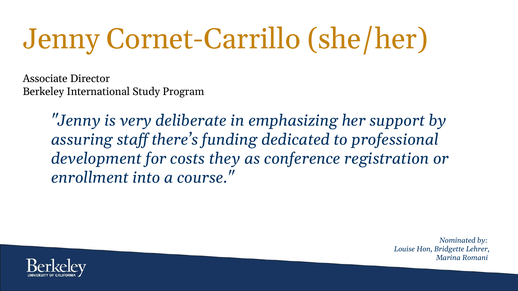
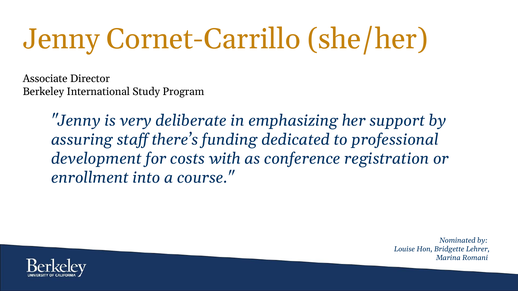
they: they -> with (225, 159)
